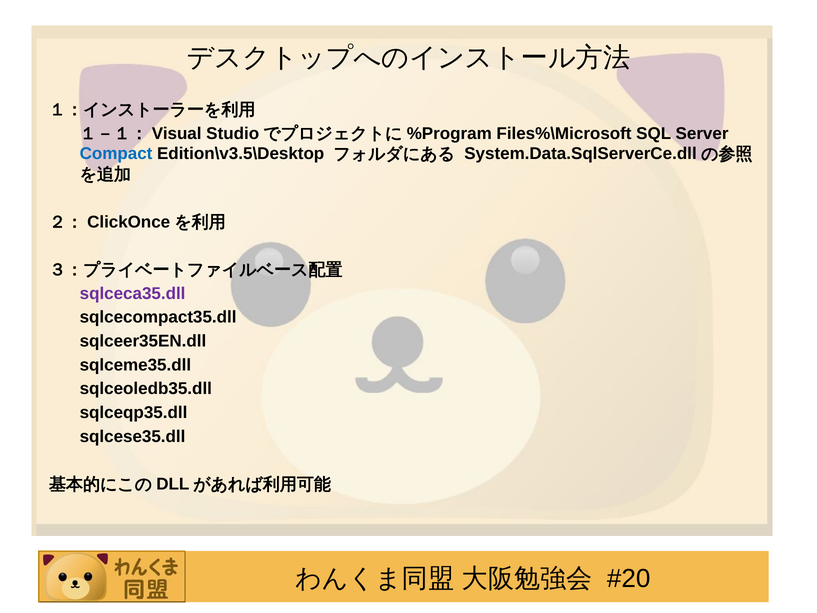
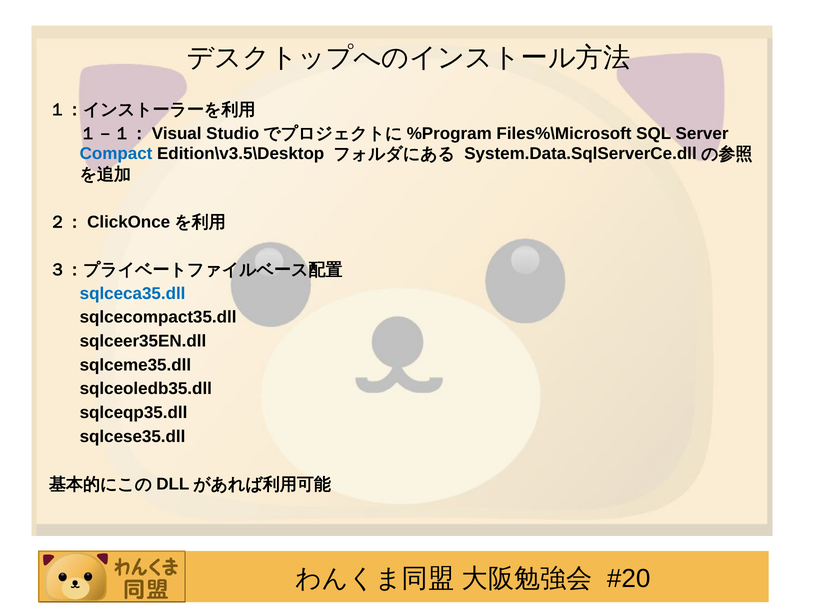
sqlceca35.dll colour: purple -> blue (133, 293)
